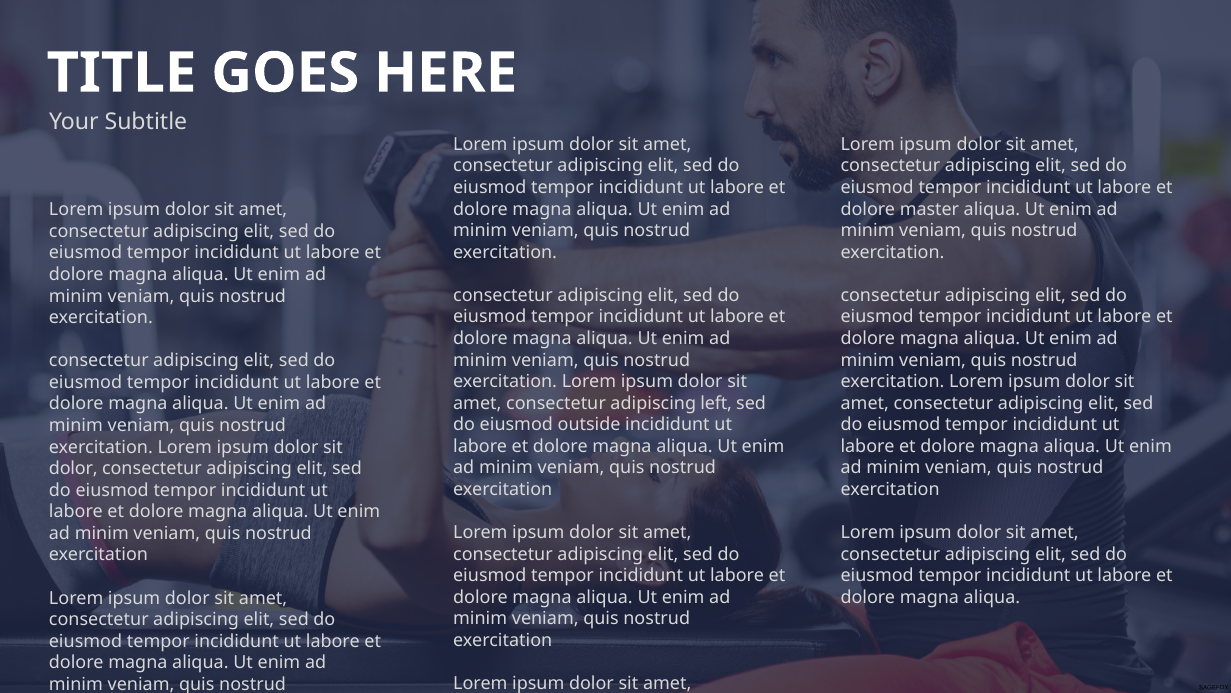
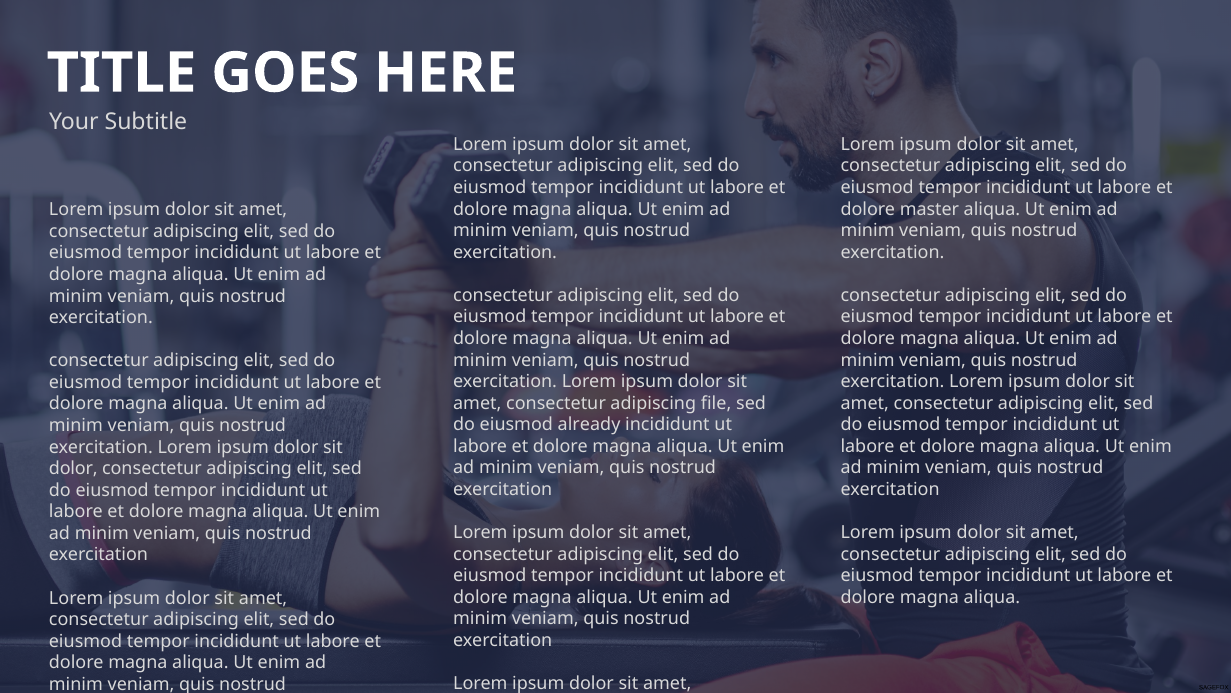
left: left -> file (716, 403)
outside: outside -> already (589, 425)
